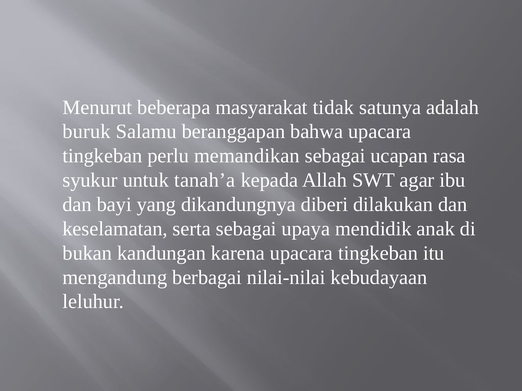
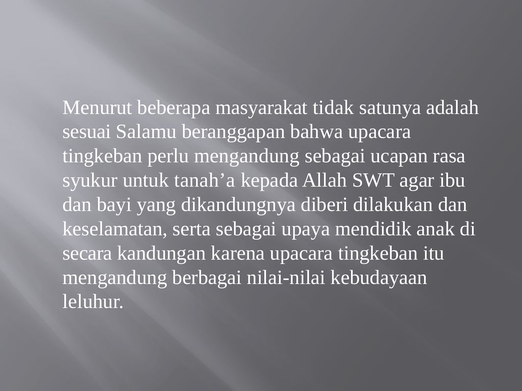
buruk: buruk -> sesuai (87, 132)
perlu memandikan: memandikan -> mengandung (247, 156)
bukan: bukan -> secara (87, 253)
